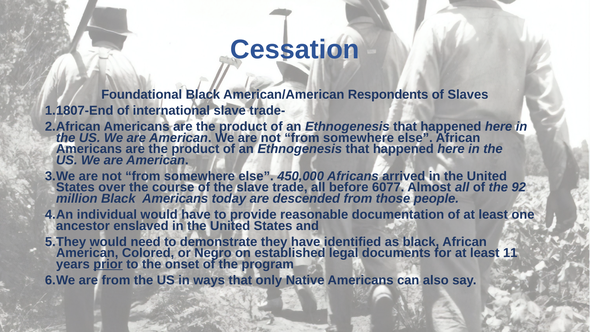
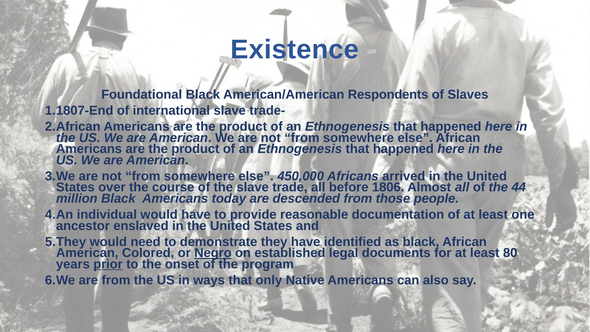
Cessation: Cessation -> Existence (295, 50)
6077: 6077 -> 1806 (388, 187)
92: 92 -> 44 (519, 187)
Negro underline: none -> present (213, 253)
11: 11 -> 80 (510, 253)
